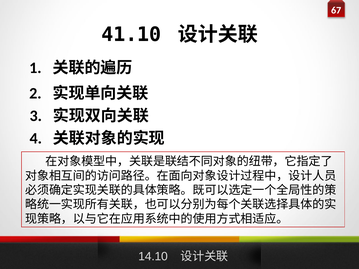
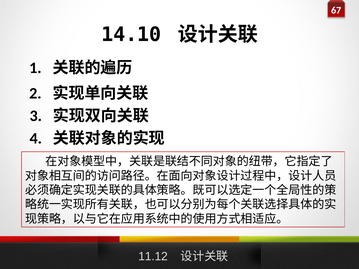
41.10: 41.10 -> 14.10 (131, 35)
14.10: 14.10 -> 11.12 (153, 257)
